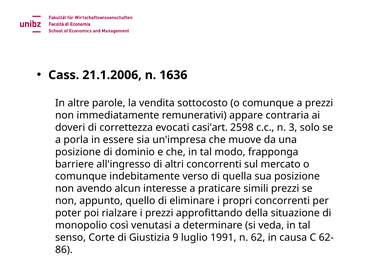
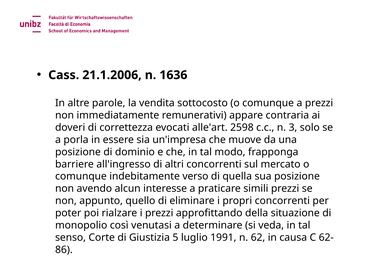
casi'art: casi'art -> alle'art (210, 128)
9: 9 -> 5 (175, 238)
